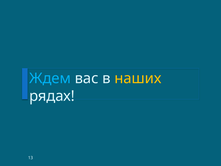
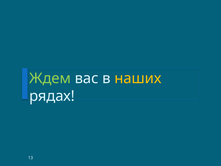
Ждем colour: light blue -> light green (50, 78)
